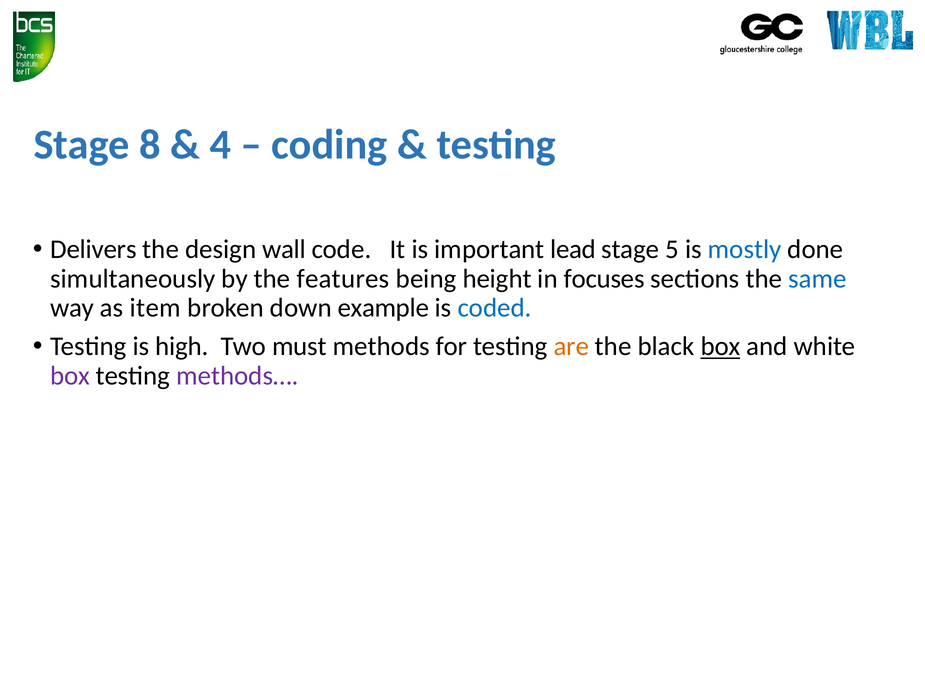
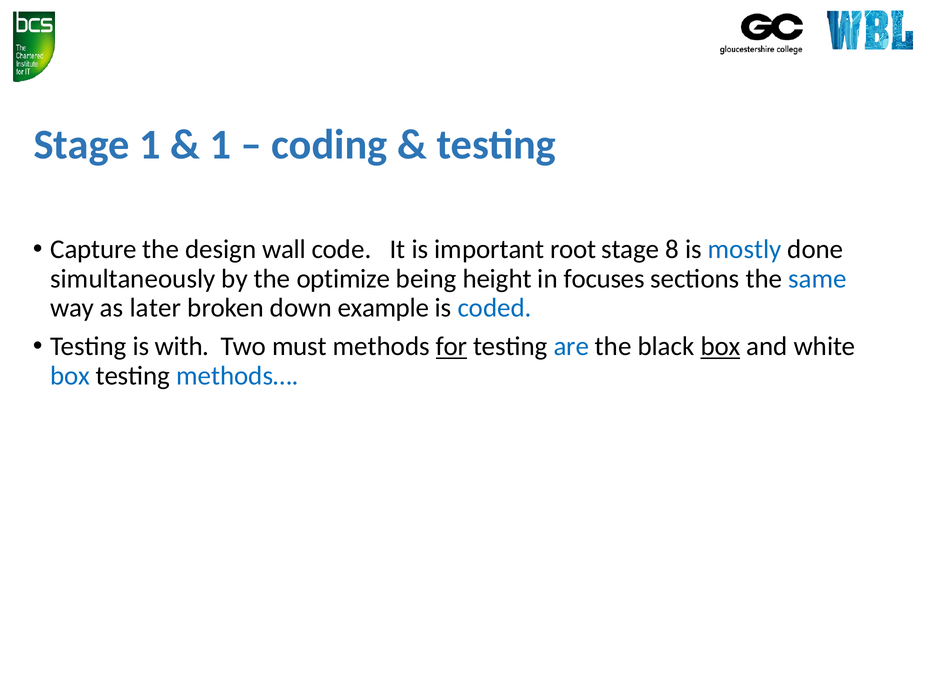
Stage 8: 8 -> 1 (150, 145)
4: 4 -> 1 (220, 145)
Delivers: Delivers -> Capture (93, 249)
lead: lead -> root (573, 249)
5: 5 -> 8 (672, 249)
features: features -> optimize (343, 278)
item: item -> later (155, 308)
high: high -> with (182, 346)
for underline: none -> present (452, 346)
are colour: orange -> blue (571, 346)
box colour: purple -> blue (70, 376)
methods… colour: purple -> blue (237, 376)
